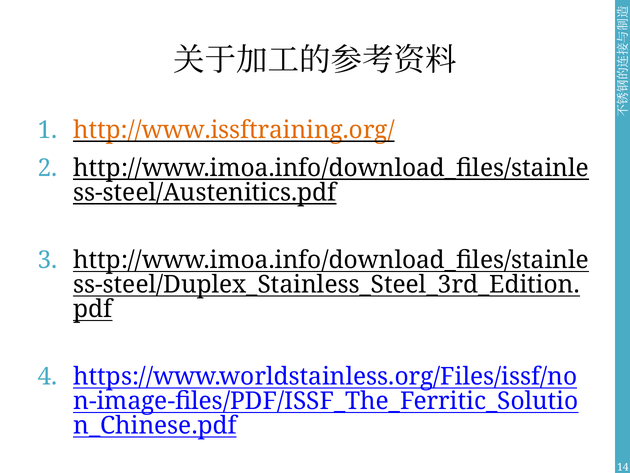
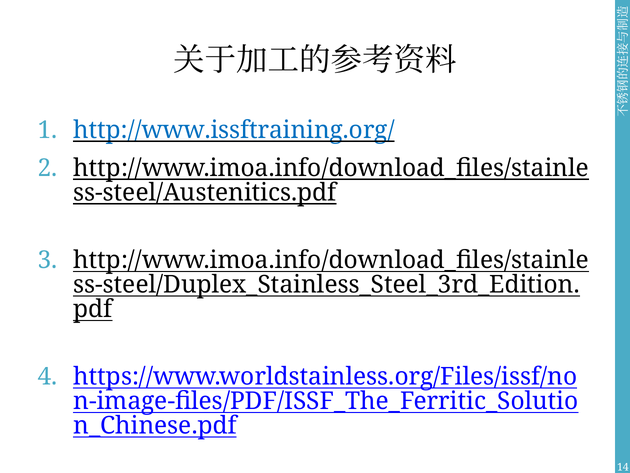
http://www.issftraining.org/ colour: orange -> blue (234, 130)
